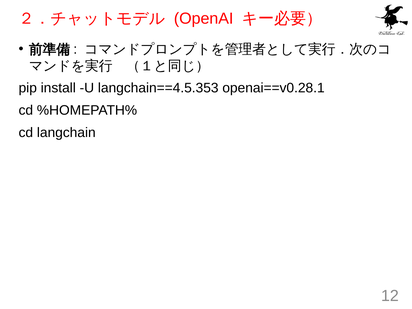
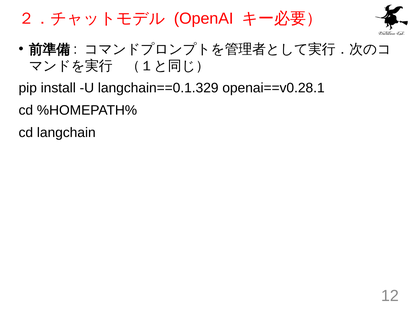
langchain==4.5.353: langchain==4.5.353 -> langchain==0.1.329 (158, 88)
